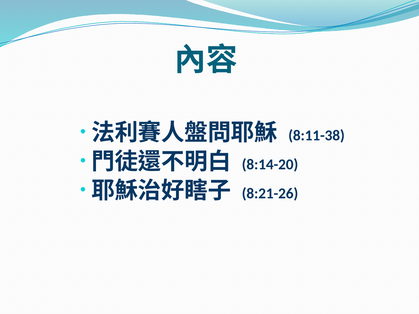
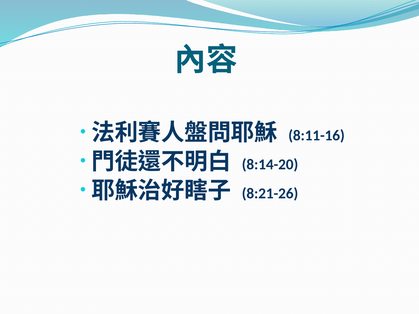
8:11-38: 8:11-38 -> 8:11-16 (317, 136)
